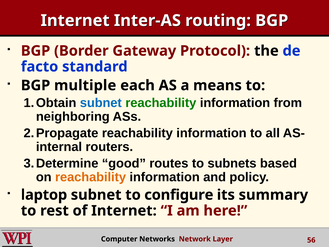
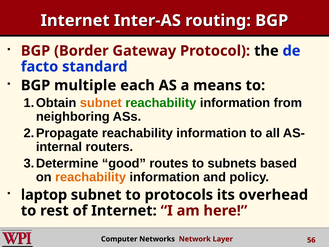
subnet colour: blue -> orange (101, 103)
configure: configure -> protocols (179, 195)
summary: summary -> overhead (273, 195)
